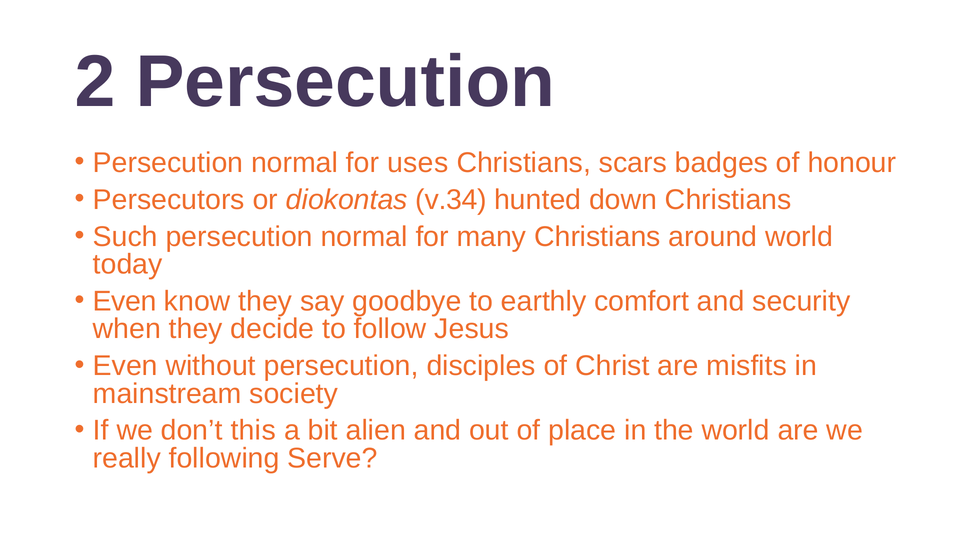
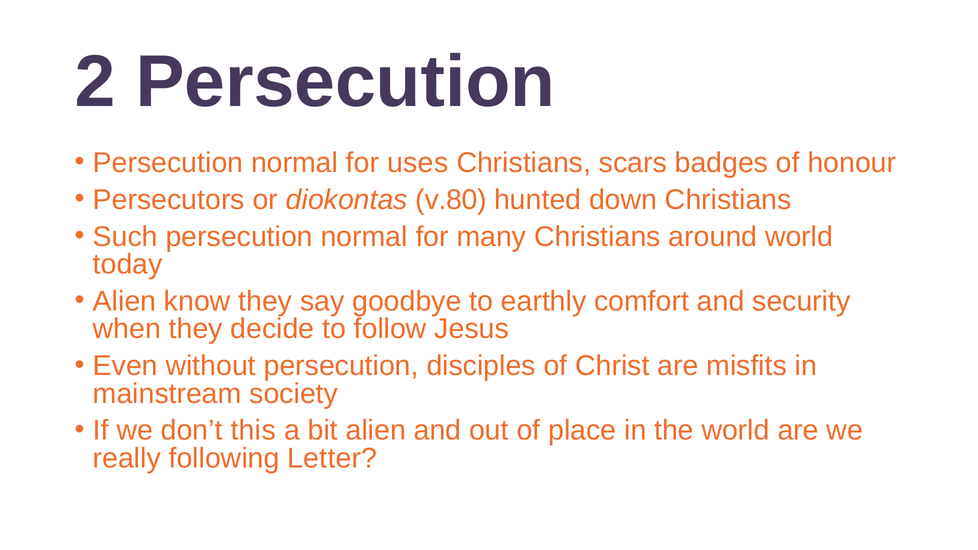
v.34: v.34 -> v.80 (451, 200)
Even: Even -> Alien (125, 301)
Serve: Serve -> Letter (332, 458)
